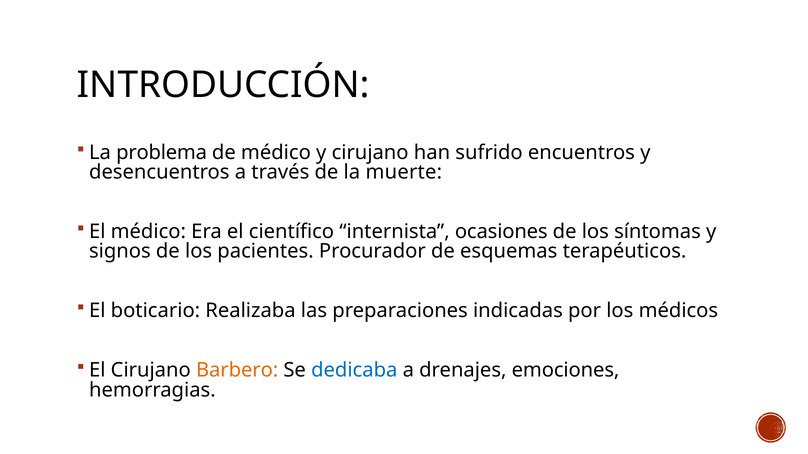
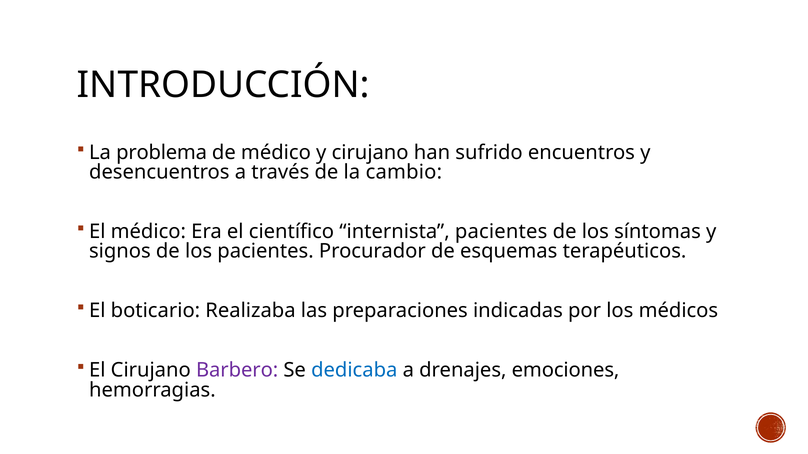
muerte: muerte -> cambio (404, 172)
internista ocasiones: ocasiones -> pacientes (501, 232)
Barbero colour: orange -> purple (237, 371)
